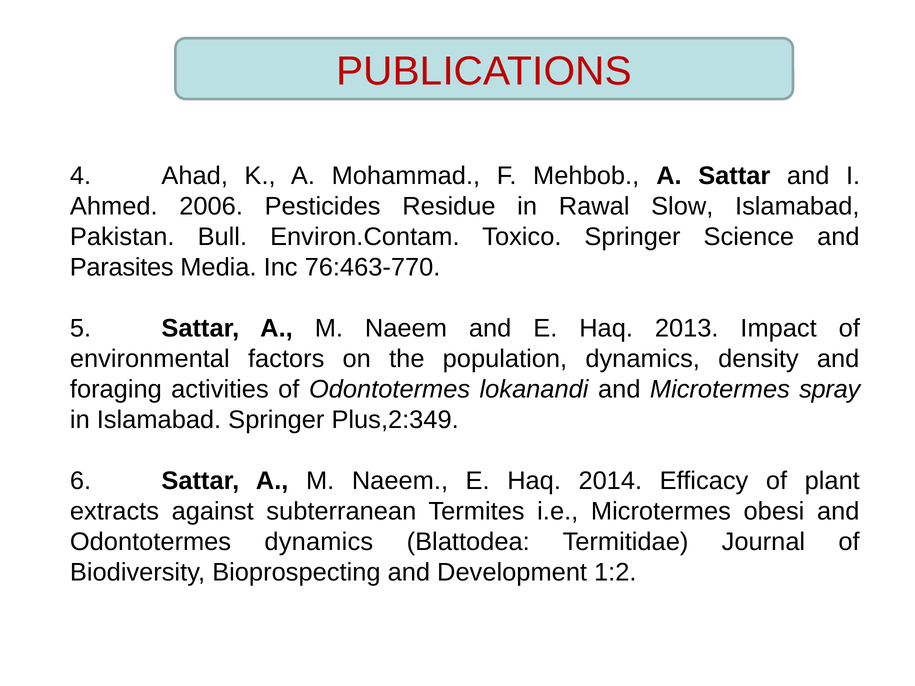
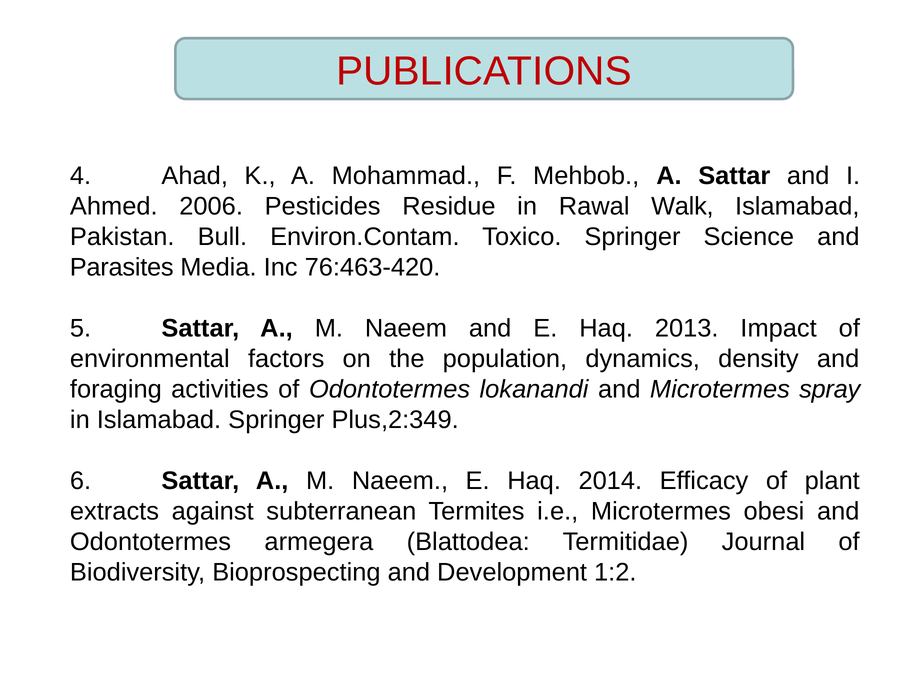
Slow: Slow -> Walk (682, 207)
76:463-770: 76:463-770 -> 76:463-420 (373, 268)
Odontotermes dynamics: dynamics -> armegera (319, 542)
